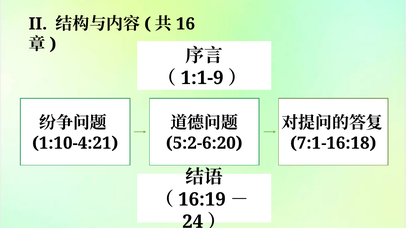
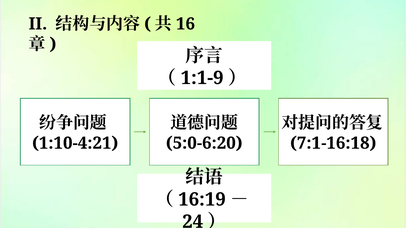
5:2-6:20: 5:2-6:20 -> 5:0-6:20 (204, 143)
